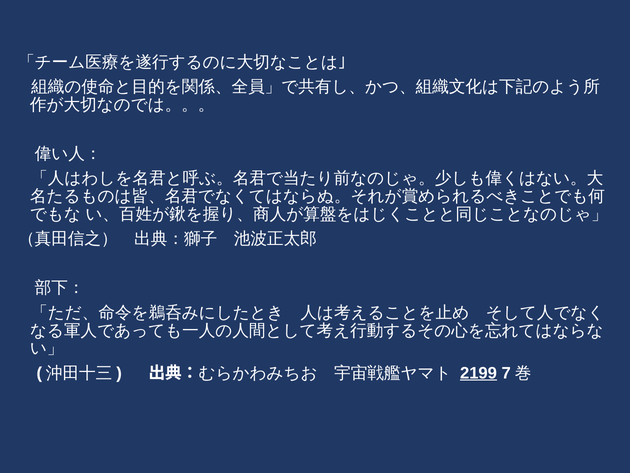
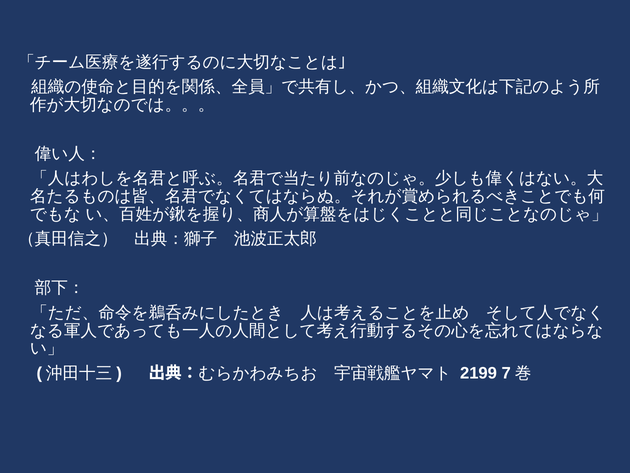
2199 underline: present -> none (479, 373)
